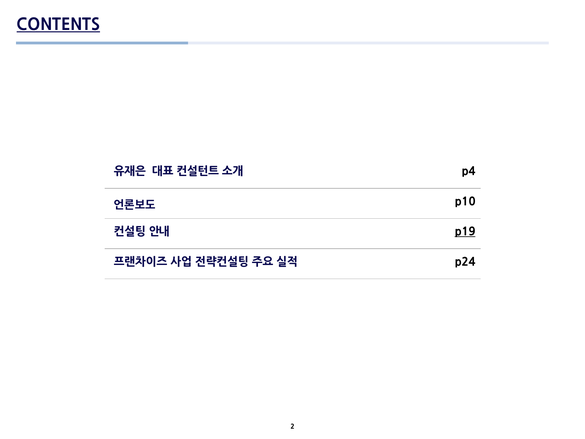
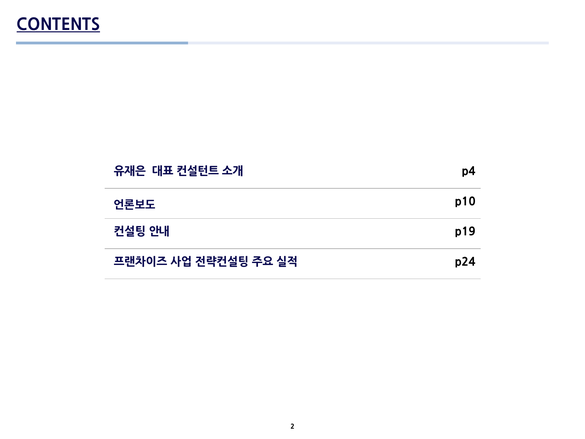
p19 underline: present -> none (465, 232)
